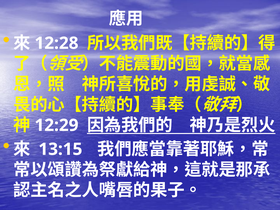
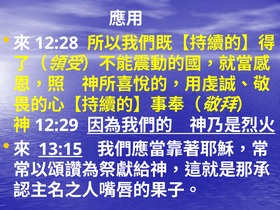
13:15 underline: none -> present (60, 149)
